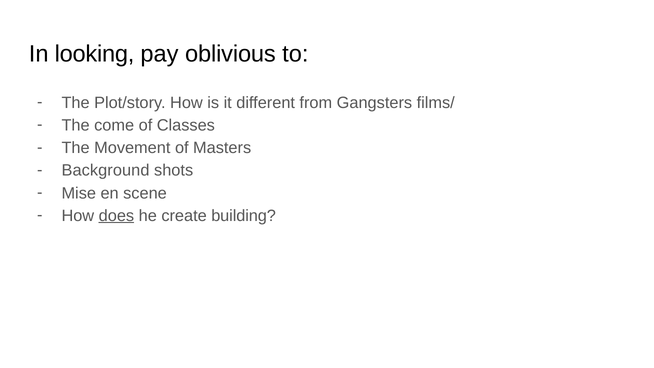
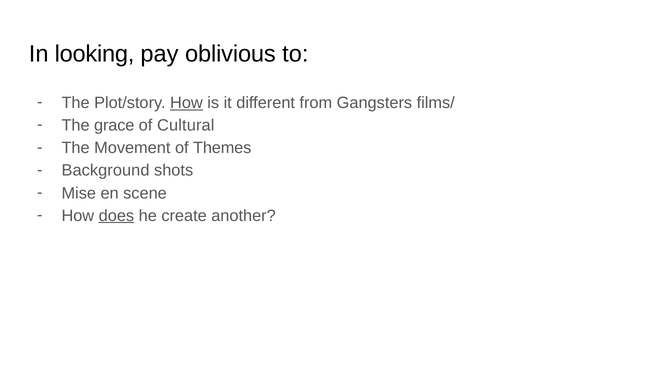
How underline: none -> present (186, 103)
come: come -> grace (114, 125)
Classes: Classes -> Cultural (186, 125)
Masters: Masters -> Themes (222, 148)
building: building -> another (244, 216)
